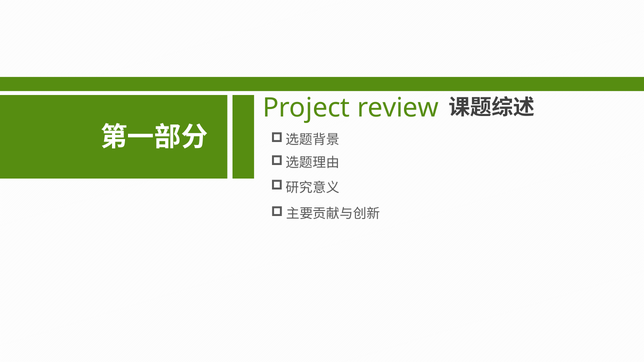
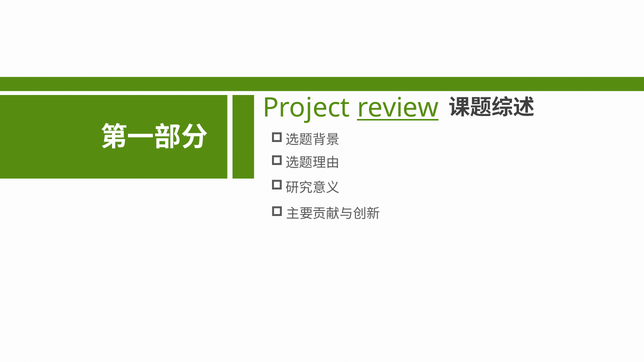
review underline: none -> present (398, 108)
